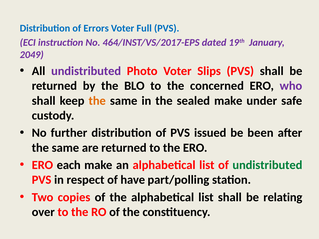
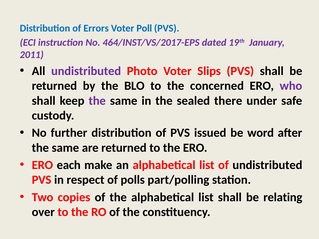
Full: Full -> Poll (144, 28)
2049: 2049 -> 2011 (32, 55)
the colour: orange -> purple (97, 101)
sealed make: make -> there (228, 101)
been: been -> word (261, 133)
undistributed colour: green -> black (267, 165)
have: have -> polls (133, 180)
